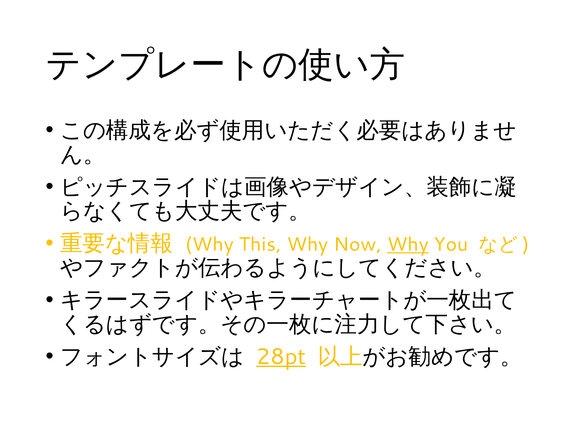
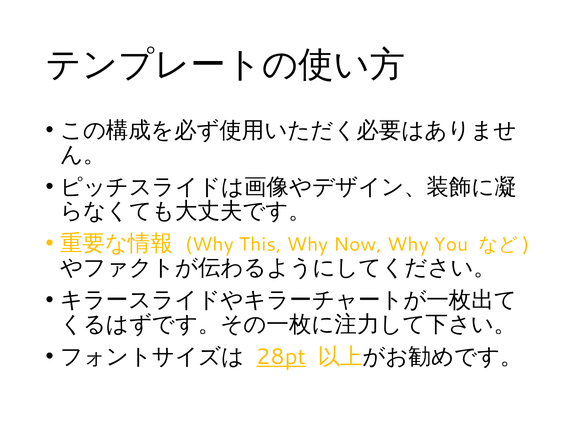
Why underline: present -> none (408, 245)
